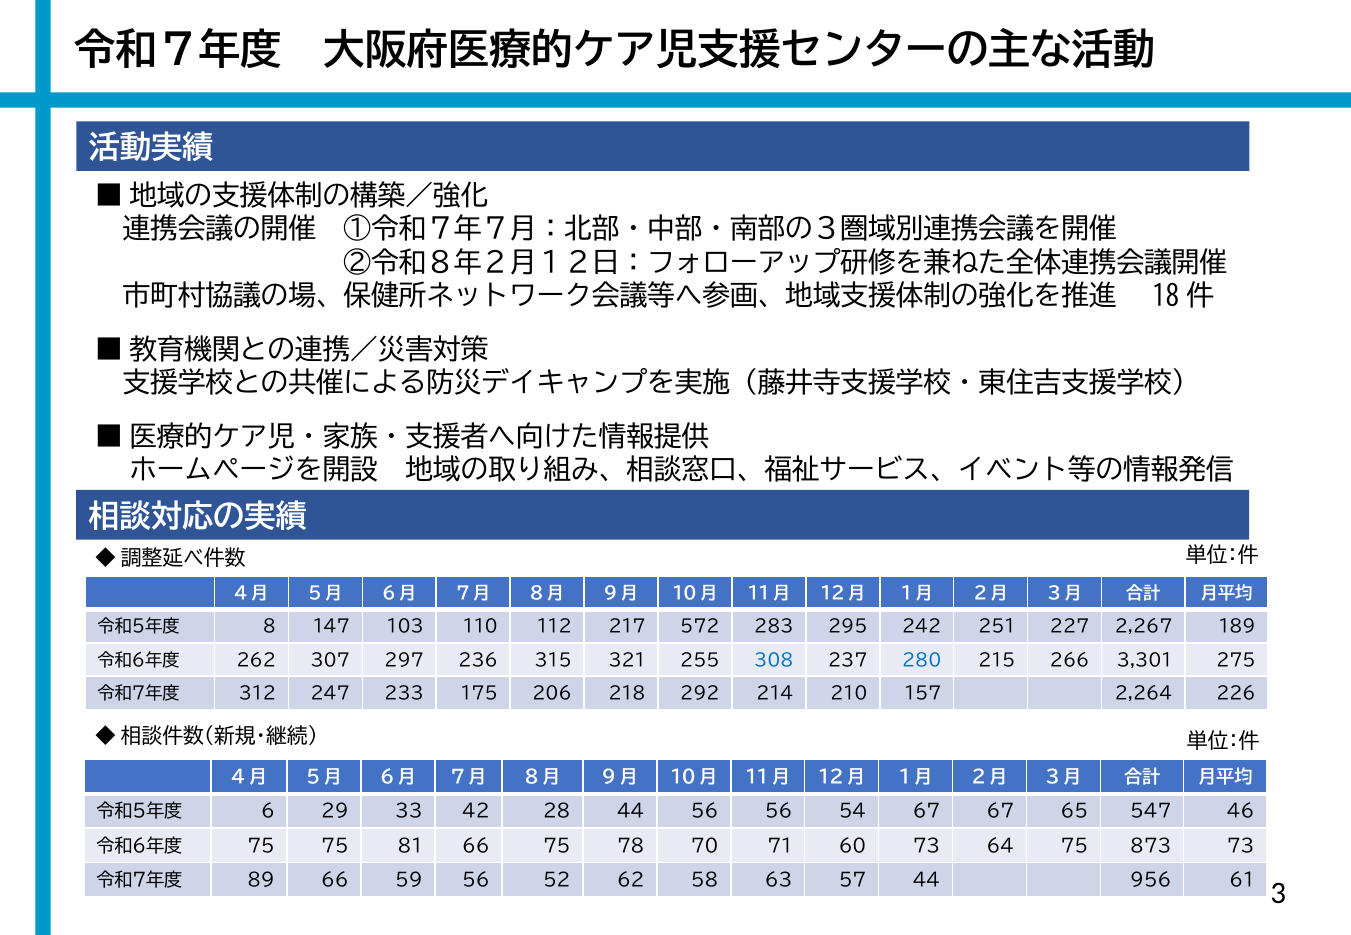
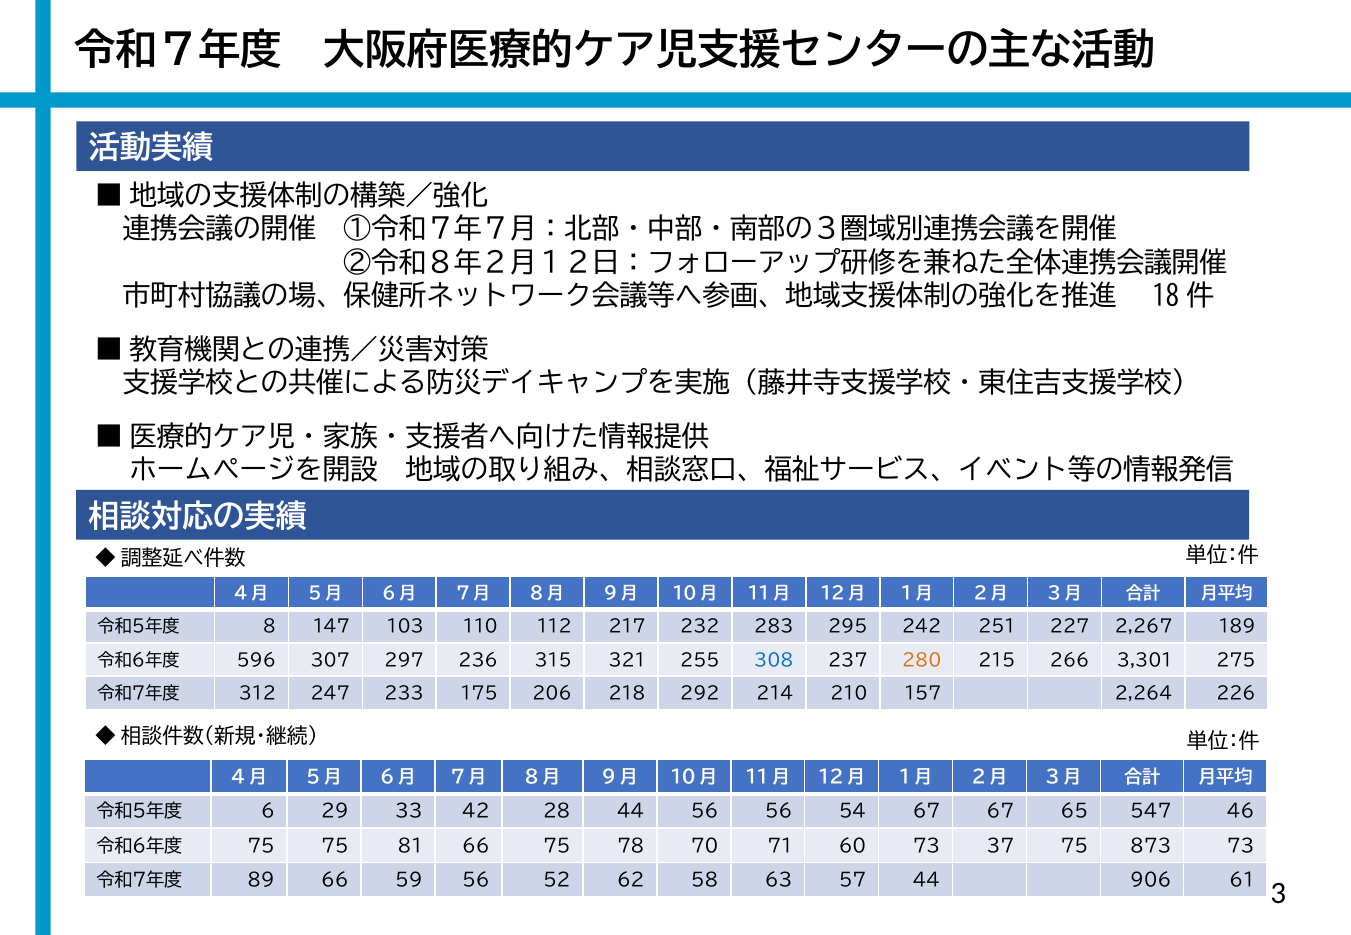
572: 572 -> 232 (700, 627)
262: 262 -> 596 (256, 661)
280 colour: blue -> orange (922, 661)
64: 64 -> 37 (1000, 847)
956: 956 -> 906 (1151, 881)
